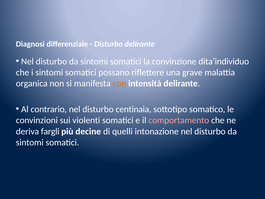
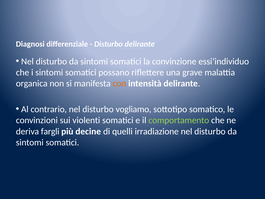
dita’individuo: dita’individuo -> essi’individuo (224, 61)
centinaia: centinaia -> vogliamo (134, 109)
comportamento colour: pink -> light green (179, 120)
intonazione: intonazione -> irradiazione (157, 131)
